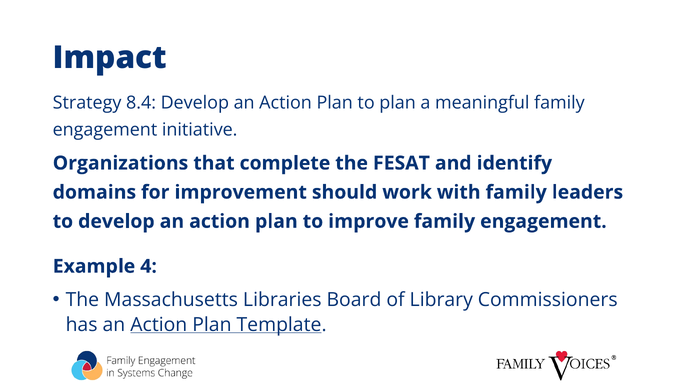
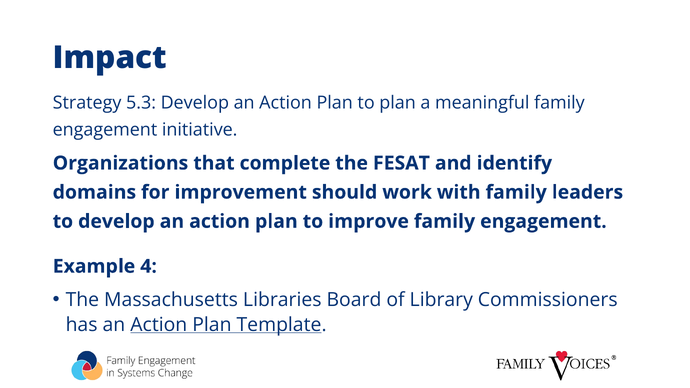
8.4: 8.4 -> 5.3 (141, 103)
